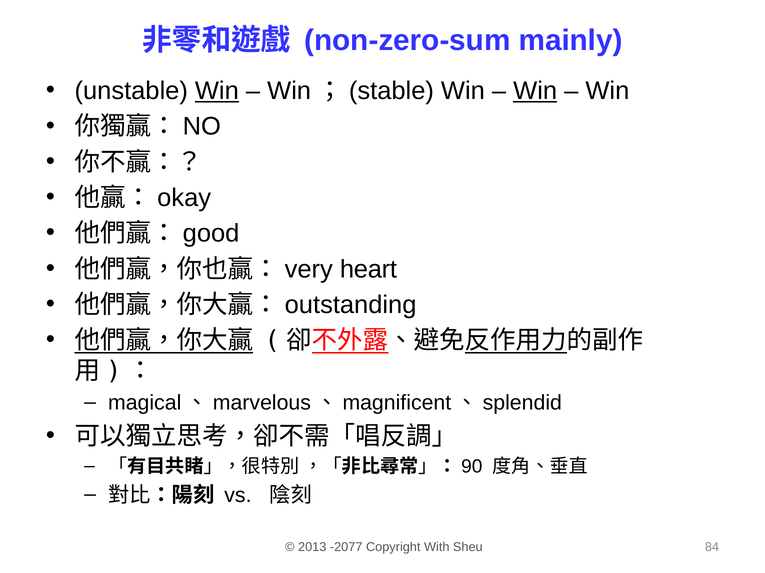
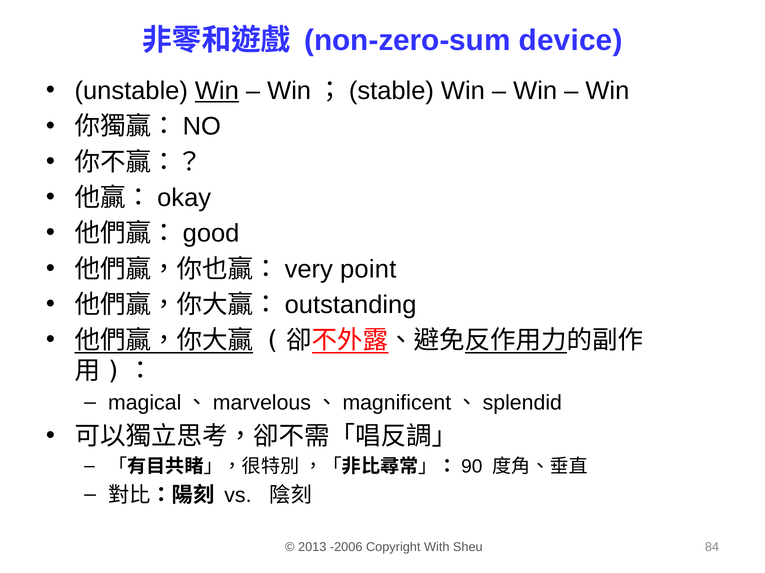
mainly: mainly -> device (571, 40)
Win underline: present -> none (535, 91)
heart: heart -> point (368, 269)
-2077: -2077 -> -2006 (346, 548)
